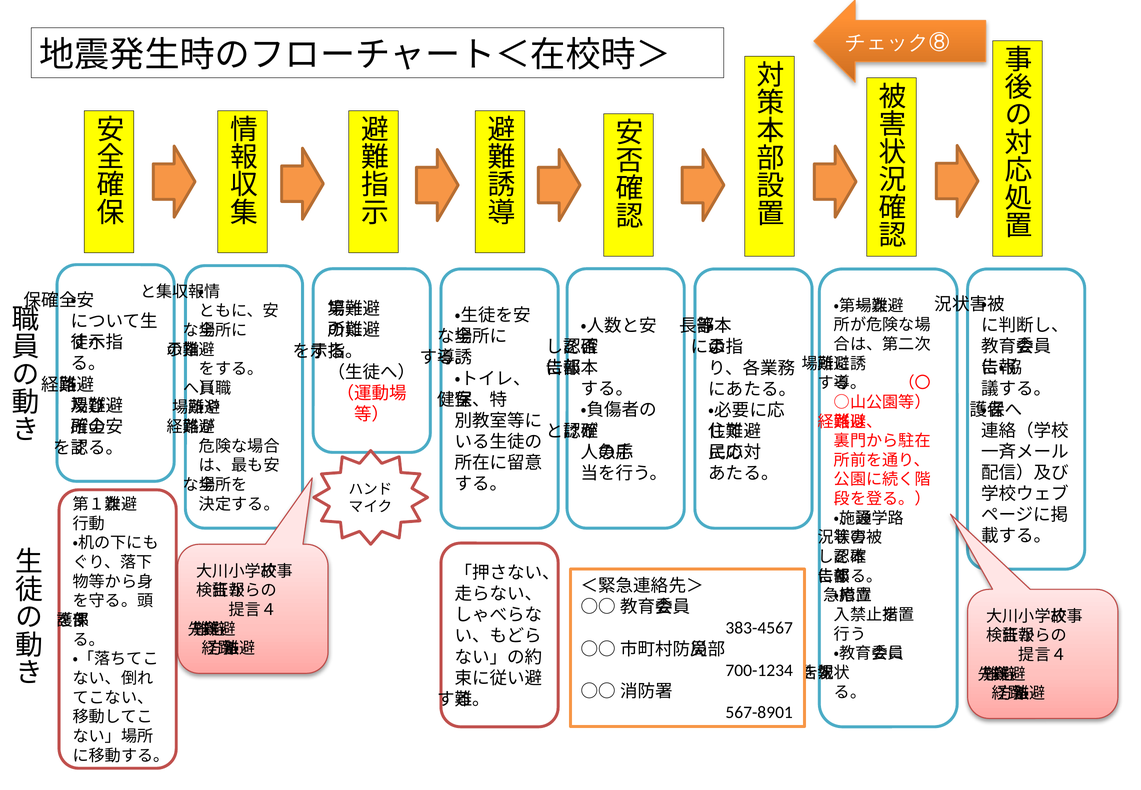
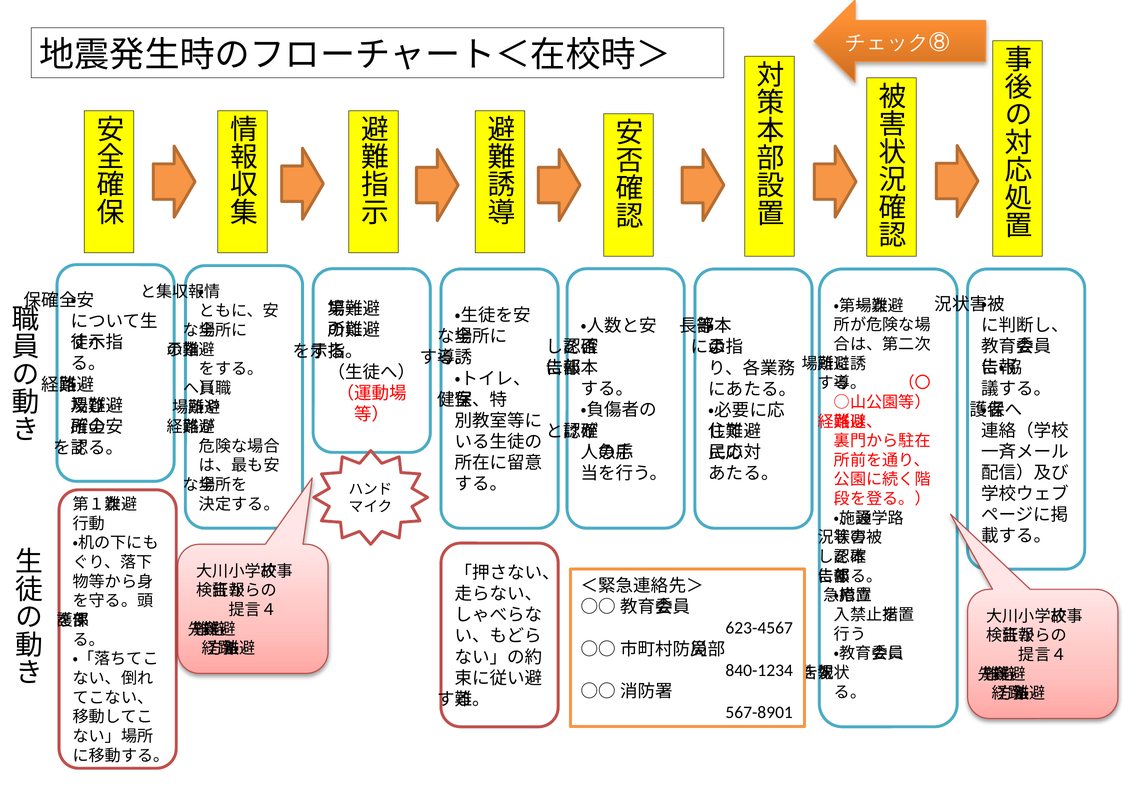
383-4567: 383-4567 -> 623-4567 (759, 628)
700-1234: 700-1234 -> 840-1234 (759, 670)
